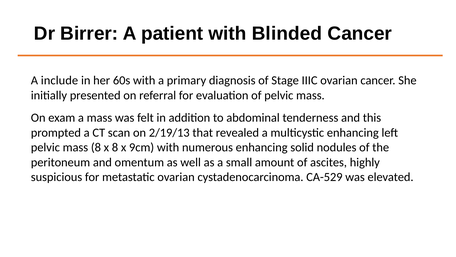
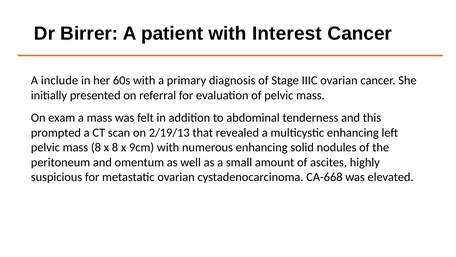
Blinded: Blinded -> Interest (287, 33)
CA-529: CA-529 -> CA-668 (324, 177)
